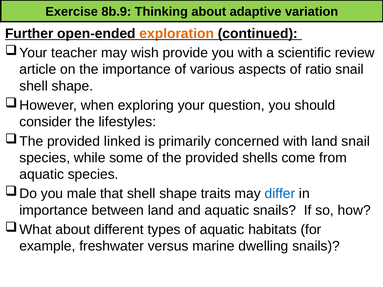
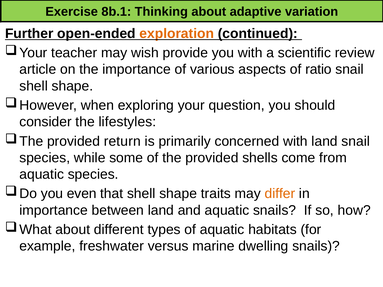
8b.9: 8b.9 -> 8b.1 (116, 12)
linked: linked -> return (122, 141)
male: male -> even (82, 194)
differ colour: blue -> orange (280, 194)
